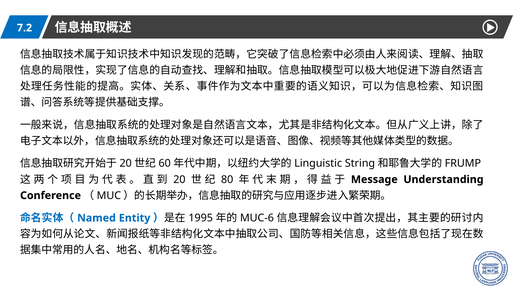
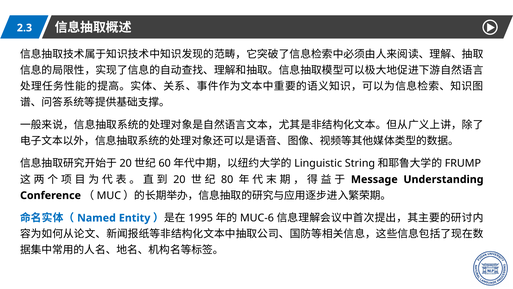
7.2: 7.2 -> 2.3 (24, 28)
